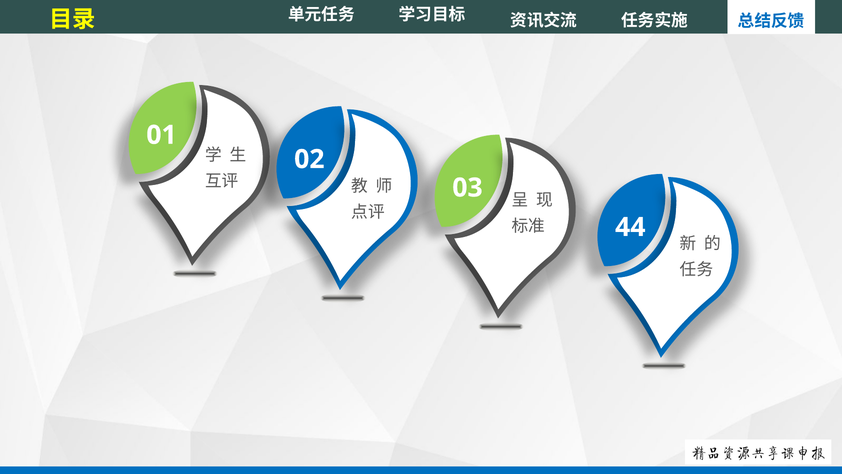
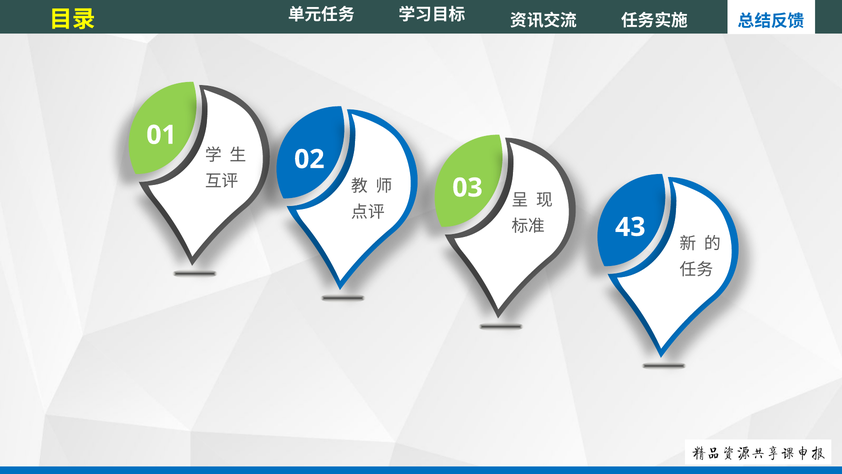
44: 44 -> 43 (630, 227)
